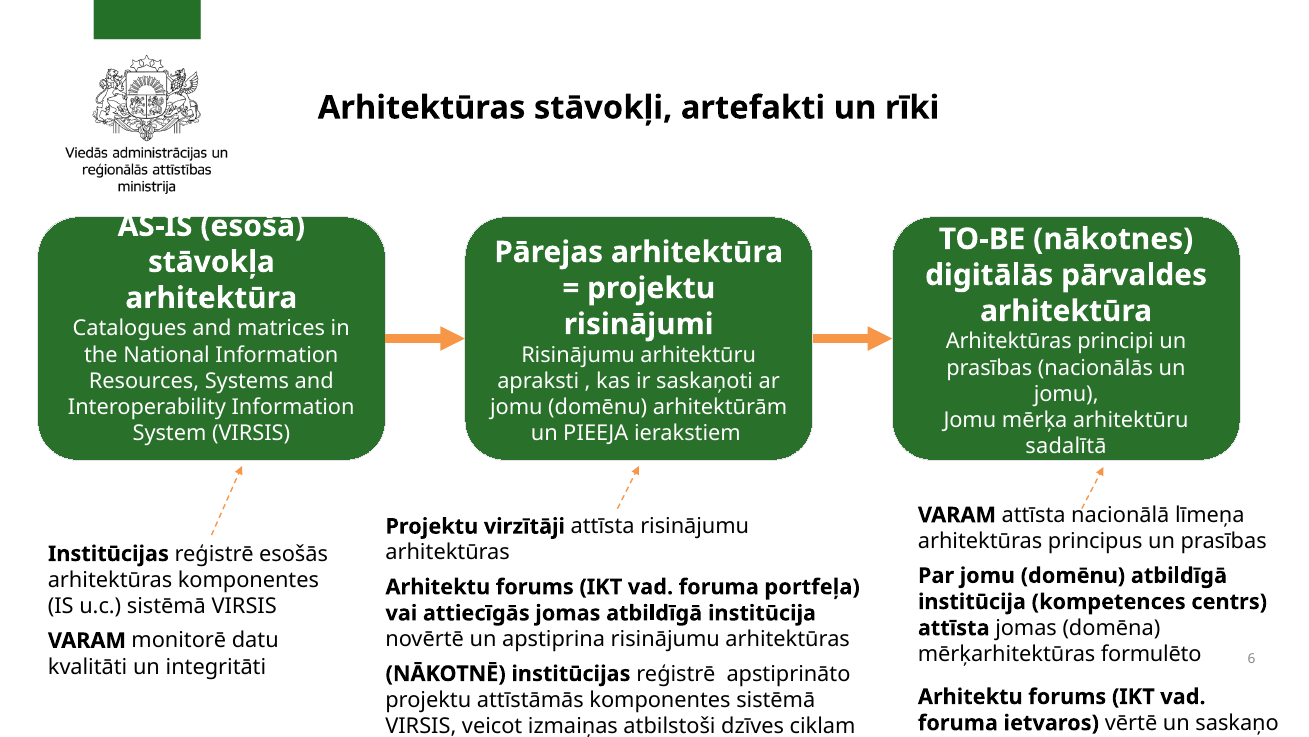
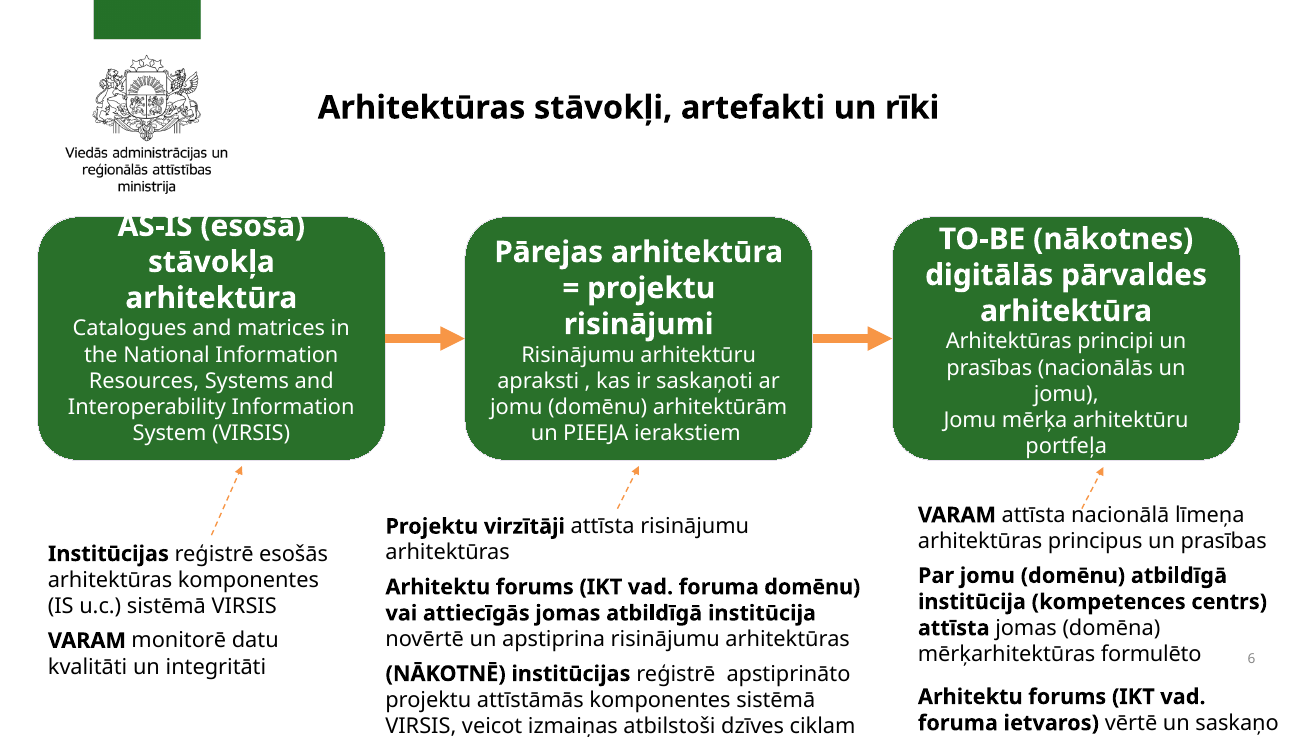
sadalītā: sadalītā -> portfeļa (1066, 446)
foruma portfeļa: portfeļa -> domēnu (812, 587)
